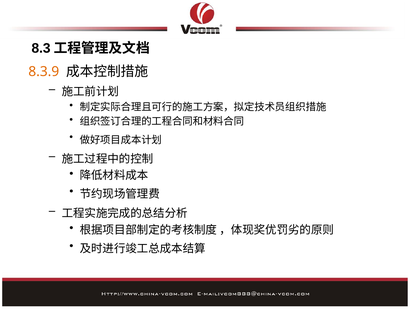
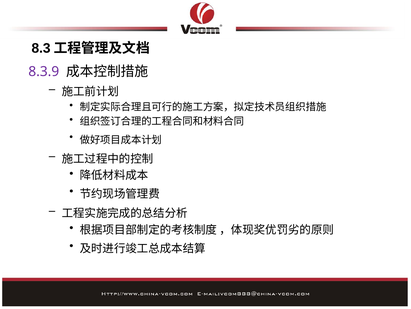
8.3.9 colour: orange -> purple (44, 72)
